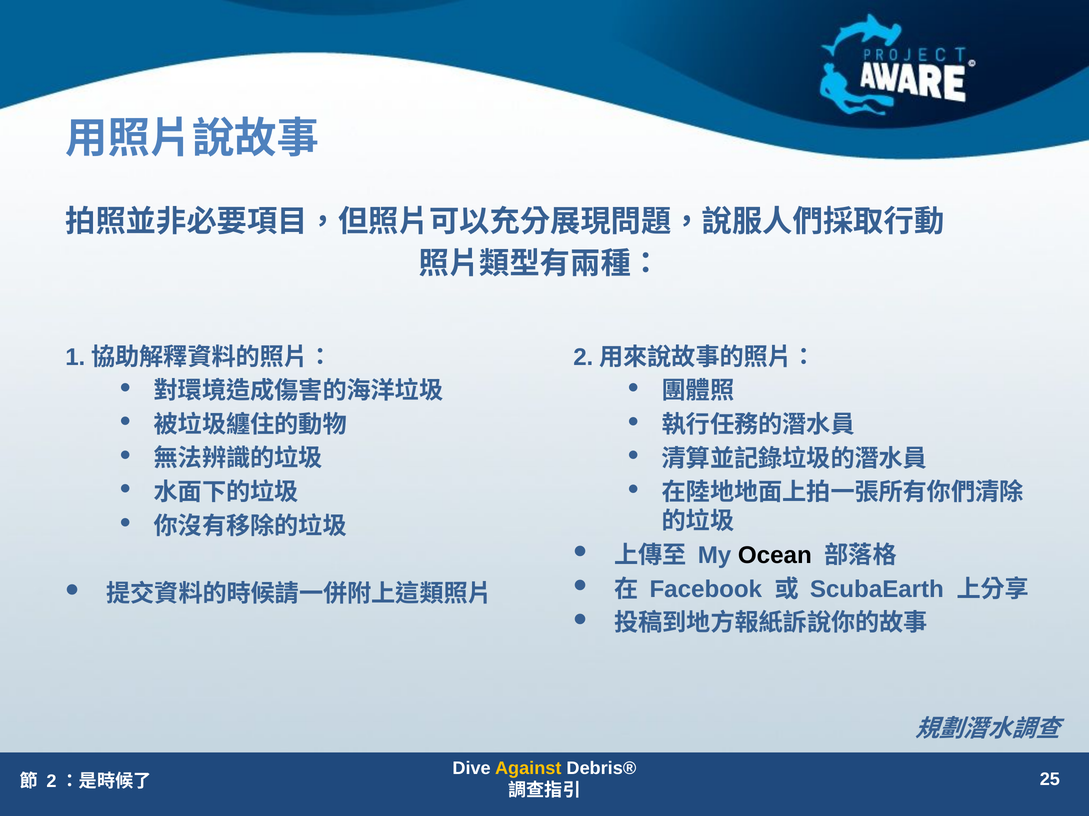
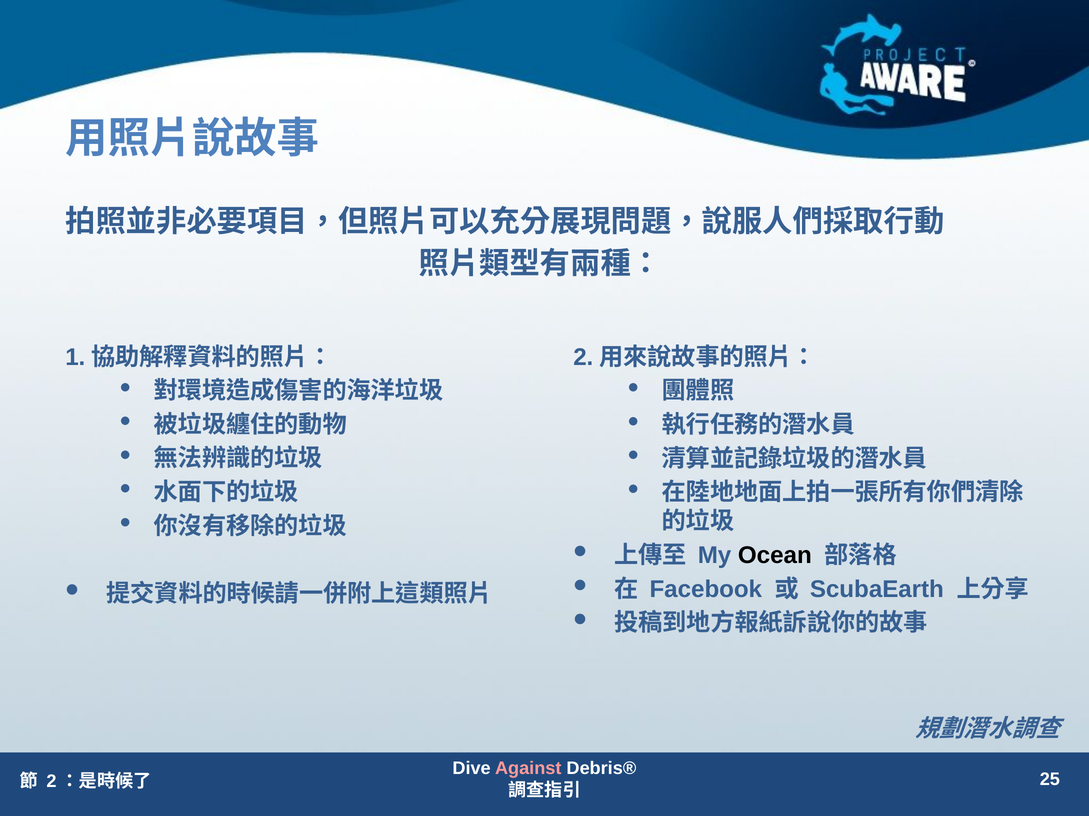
Against colour: yellow -> pink (528, 769)
